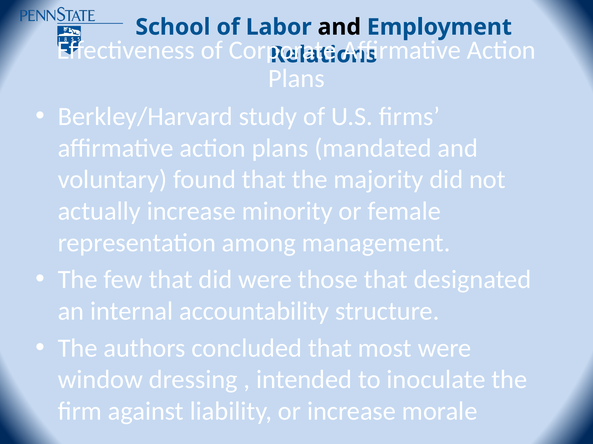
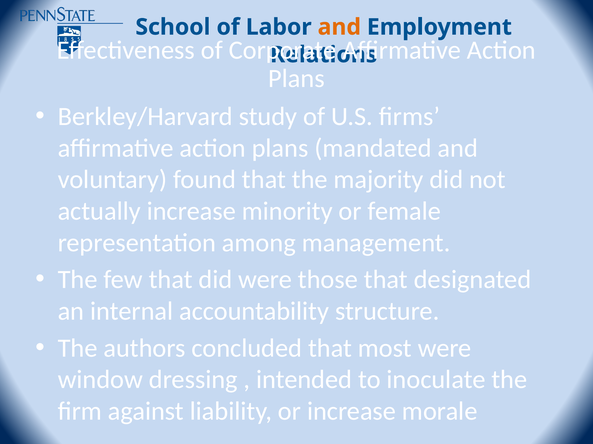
and colour: black -> orange (339, 27)
